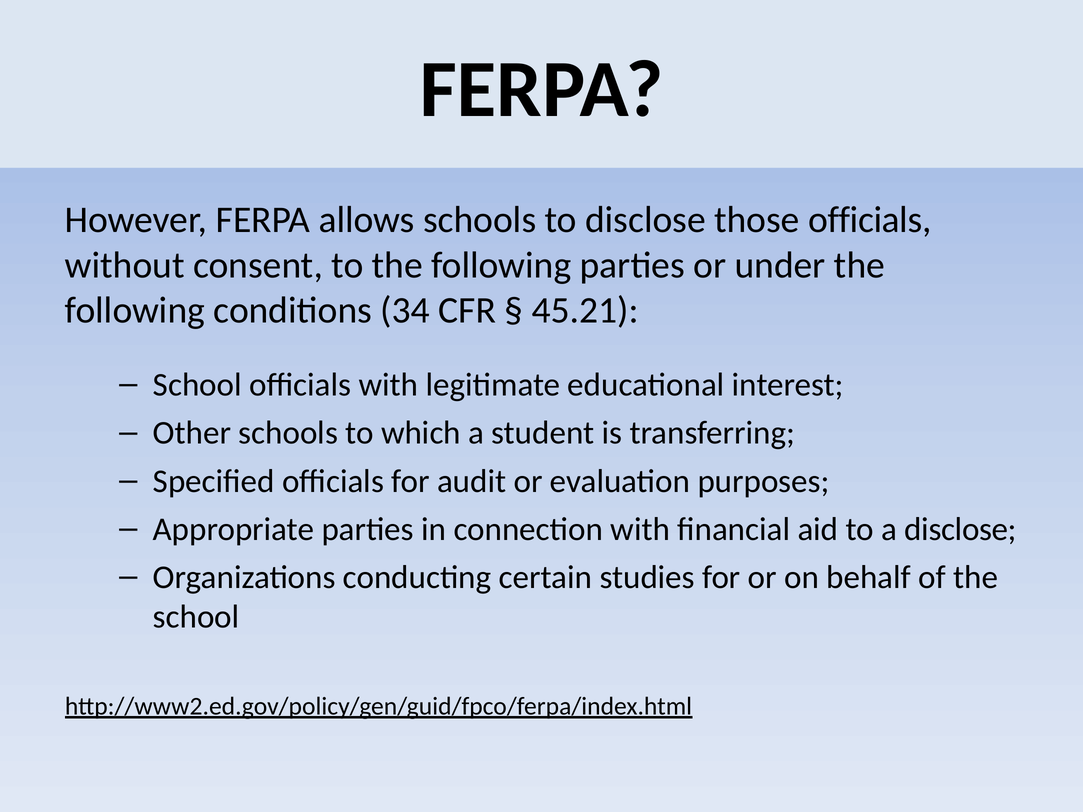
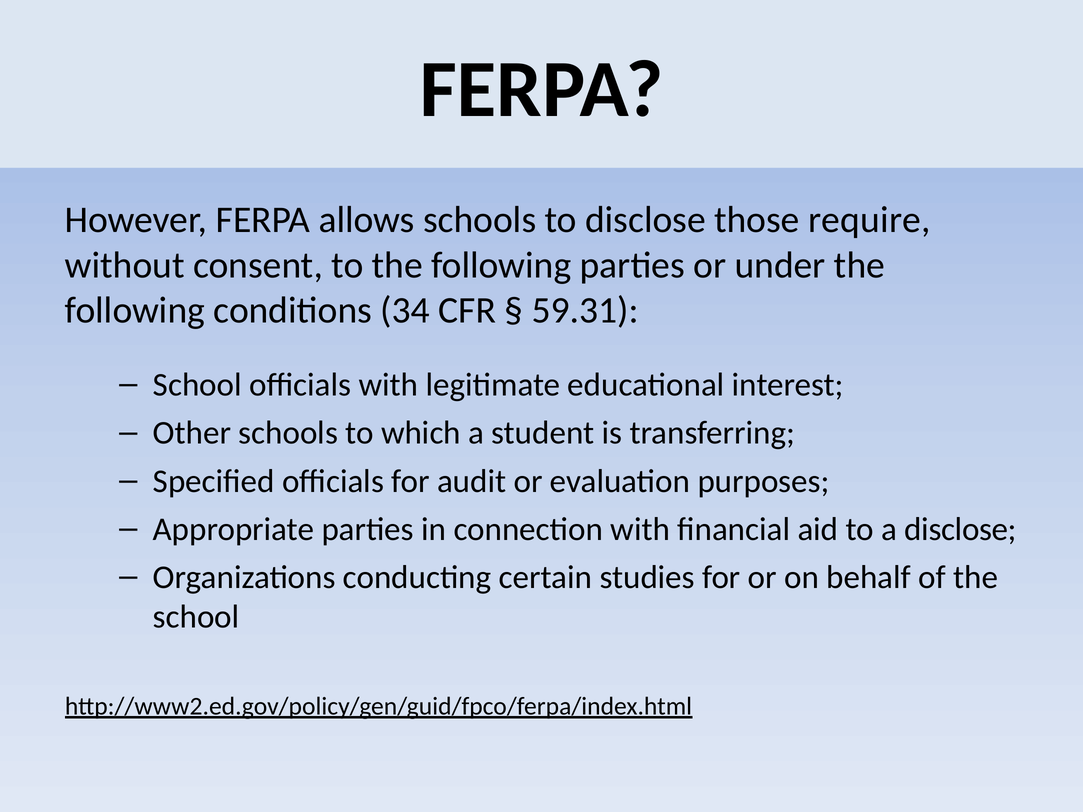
those officials: officials -> require (869, 220)
45.21: 45.21 -> 59.31 (585, 310)
